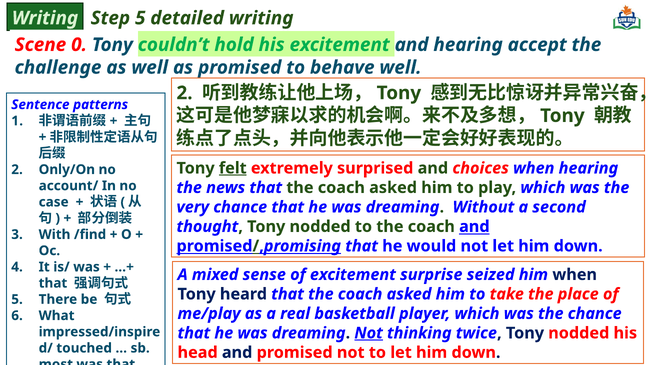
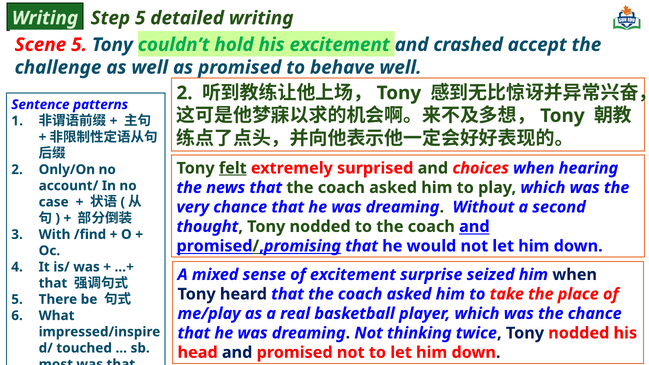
Scene 0: 0 -> 5 (79, 45)
and hearing: hearing -> crashed (468, 45)
Not underline: present -> none (369, 333)
